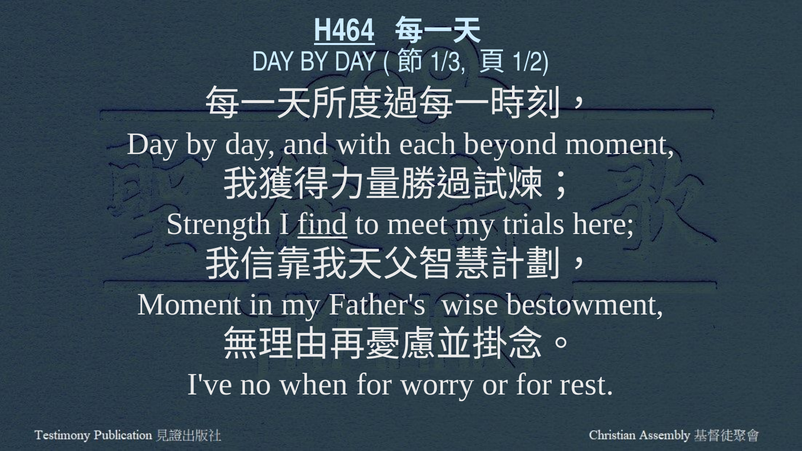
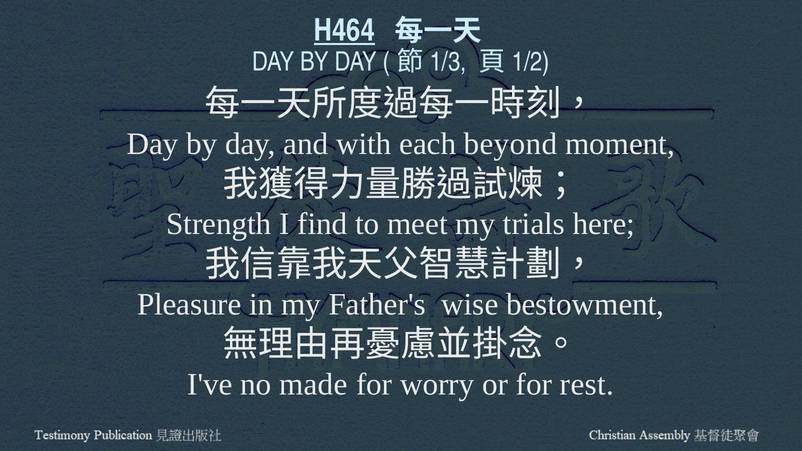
find underline: present -> none (322, 224)
Moment: Moment -> Pleasure (189, 304)
when: when -> made (314, 385)
